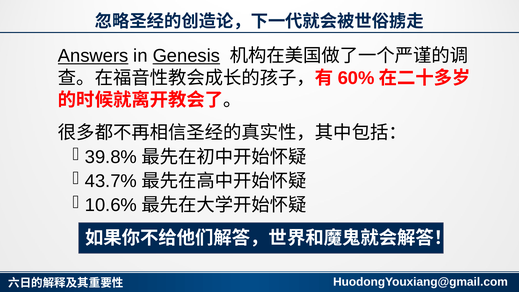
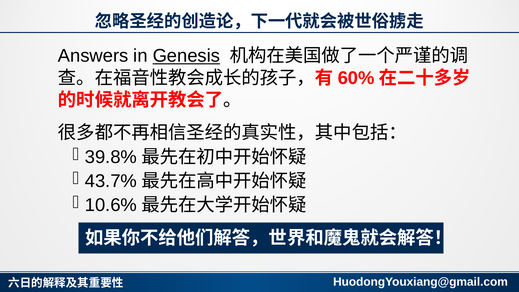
Answers underline: present -> none (93, 56)
